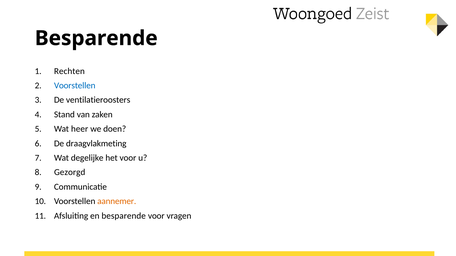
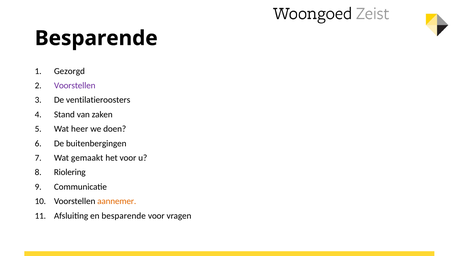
Rechten: Rechten -> Gezorgd (69, 71)
Voorstellen colour: blue -> purple (75, 86)
draagvlakmeting: draagvlakmeting -> buitenbergingen (96, 144)
degelijke: degelijke -> gemaakt (87, 158)
Gezorgd: Gezorgd -> Riolering (70, 173)
